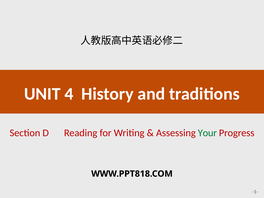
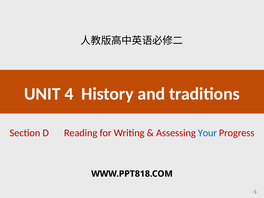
Your colour: green -> blue (207, 133)
